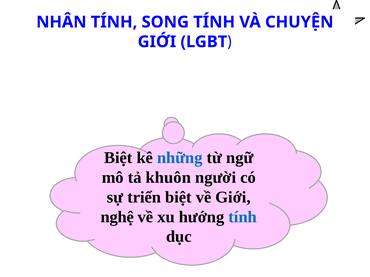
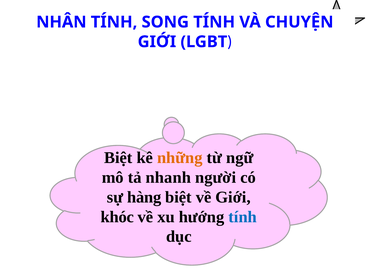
những colour: blue -> orange (180, 158)
khuôn: khuôn -> nhanh (168, 178)
triển: triển -> hàng (144, 198)
nghệ: nghệ -> khóc (117, 217)
